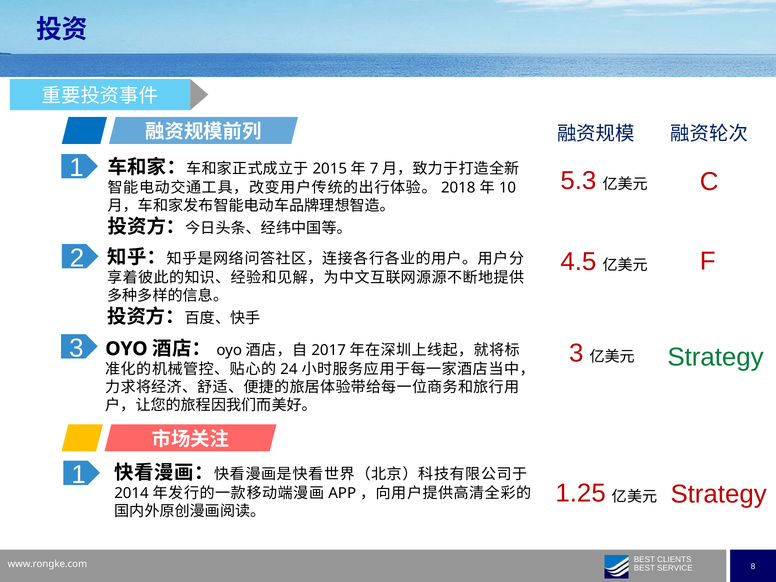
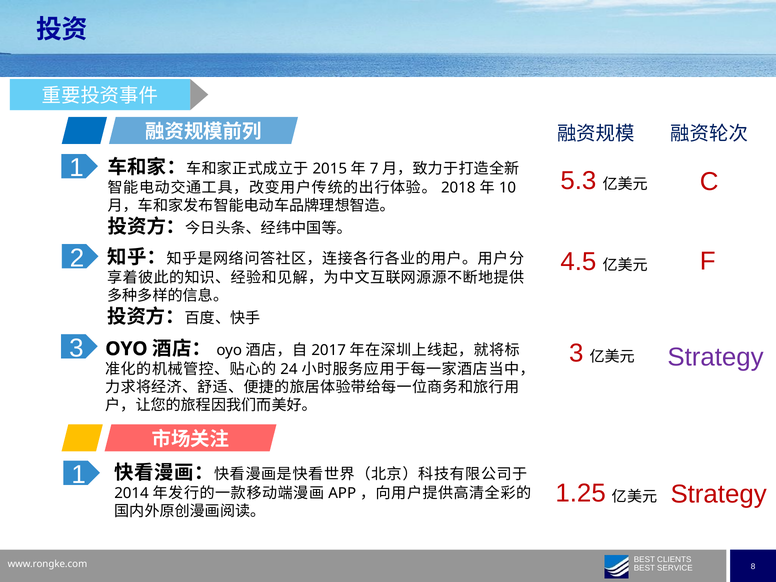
Strategy colour: green -> purple (716, 357)
